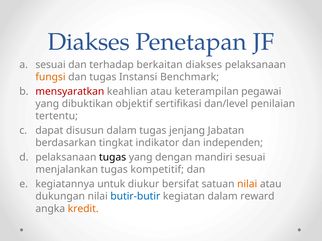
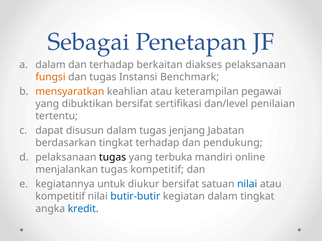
Diakses: Diakses -> Sebagai (89, 42)
sesuai: sesuai -> dalam (50, 65)
mensyaratkan colour: red -> orange (70, 92)
dibuktikan objektif: objektif -> bersifat (134, 104)
tingkat indikator: indikator -> terhadap (157, 143)
independen: independen -> pendukung (233, 143)
dengan: dengan -> terbuka (174, 158)
mandiri sesuai: sesuai -> online (250, 158)
nilai colour: orange -> blue (247, 184)
dukungan: dukungan -> kompetitif (60, 197)
dalam reward: reward -> tingkat (257, 197)
kredit colour: orange -> blue (83, 209)
